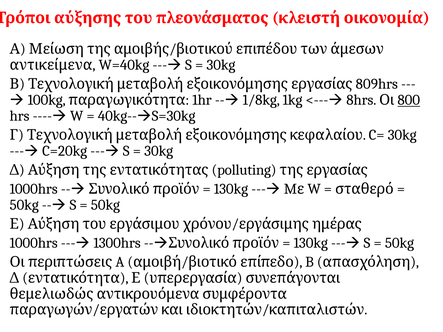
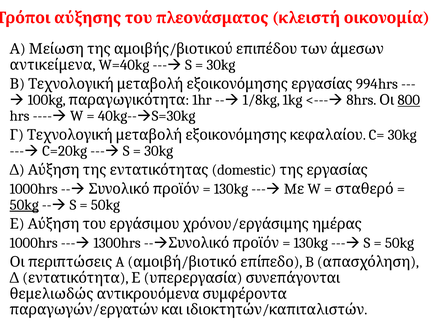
809: 809 -> 994 (367, 84)
polluting: polluting -> domestic (247, 170)
50kg underline: none -> present (24, 205)
